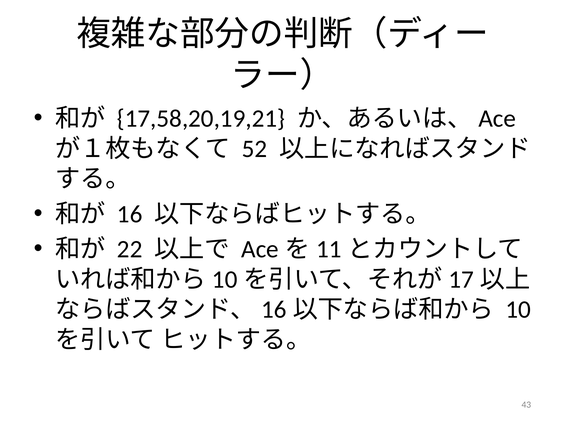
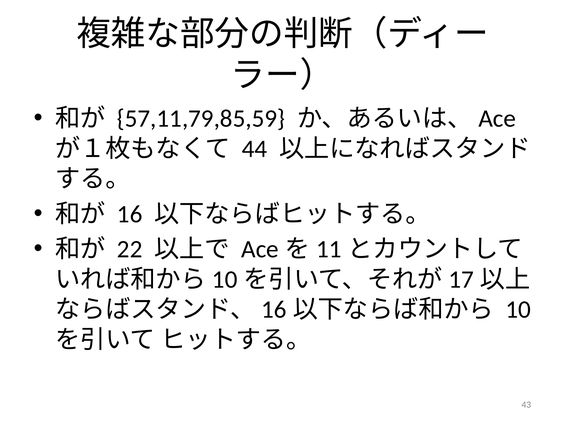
17,58,20,19,21: 17,58,20,19,21 -> 57,11,79,85,59 (201, 119)
52: 52 -> 44 (255, 149)
